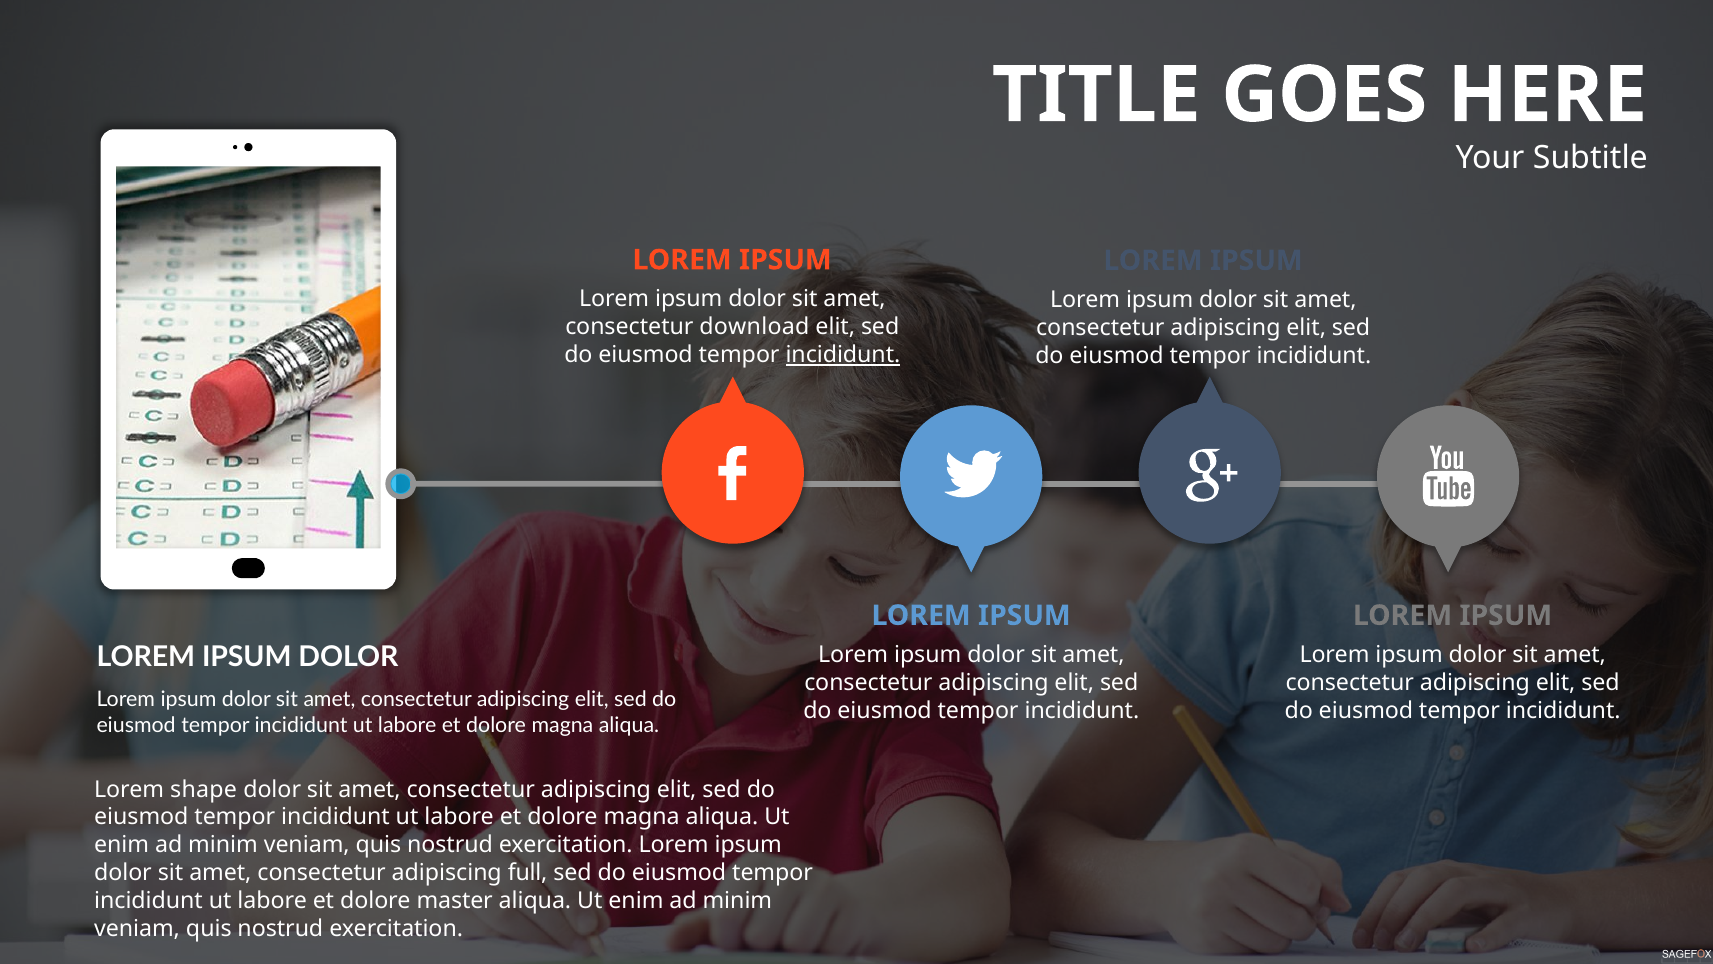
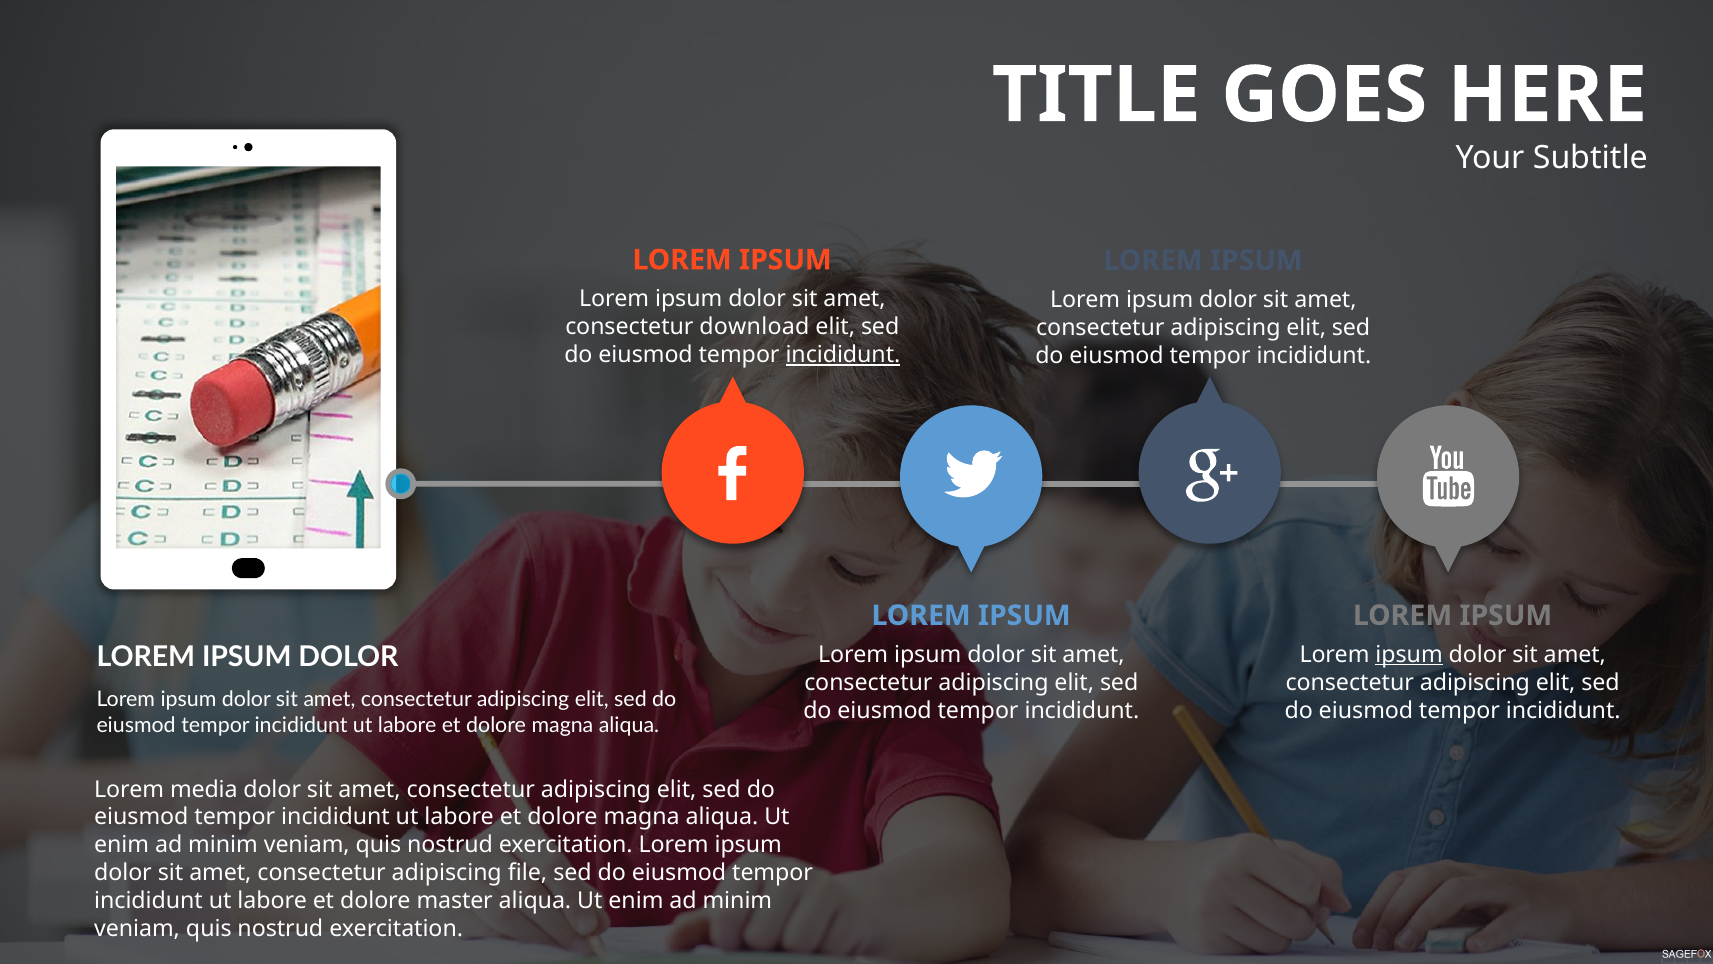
ipsum underline: none -> present (1409, 654)
shape: shape -> media (204, 789)
full: full -> file (527, 873)
